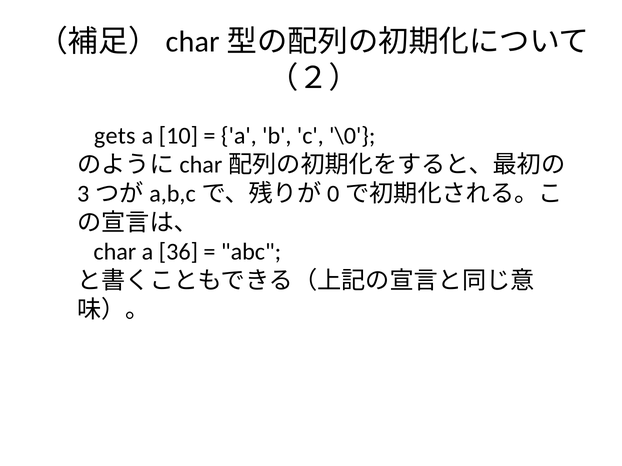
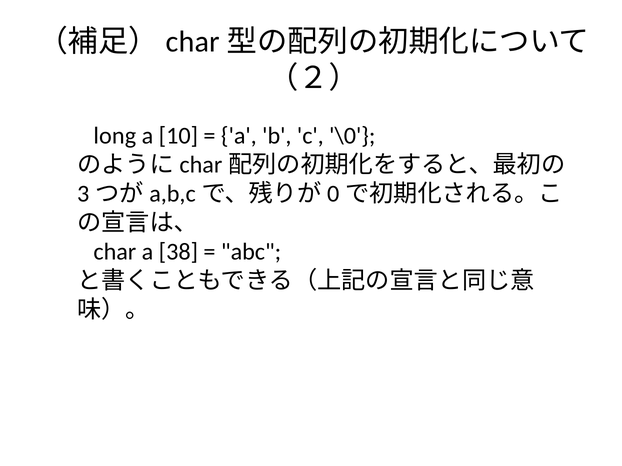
gets: gets -> long (115, 136)
36: 36 -> 38 (178, 252)
